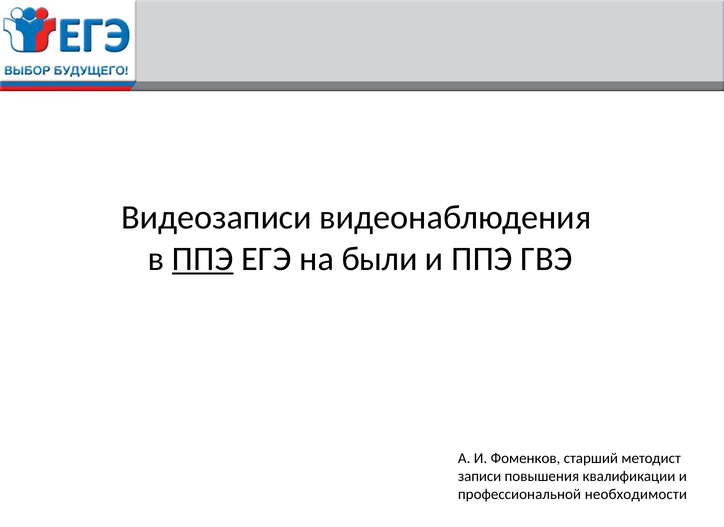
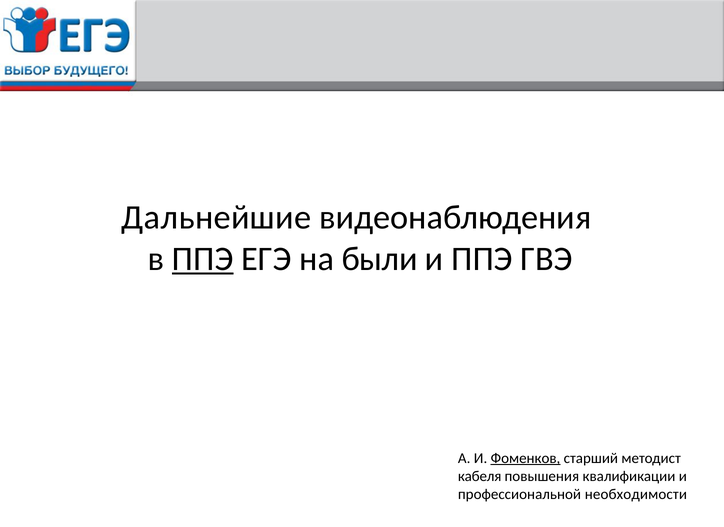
Видеозаписи: Видеозаписи -> Дальнейшие (216, 218)
Фоменков underline: none -> present (526, 458)
записи: записи -> кабеля (480, 476)
